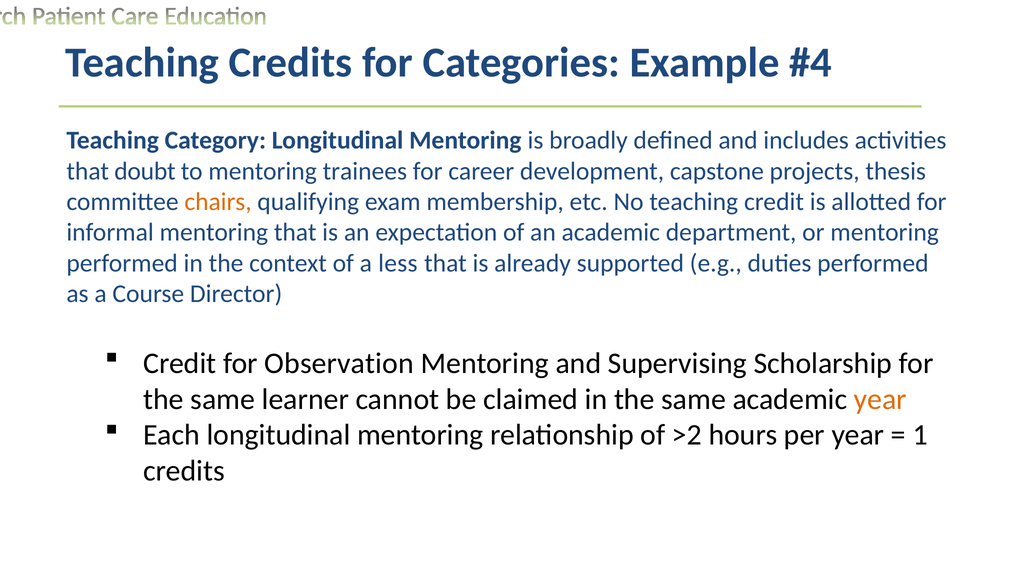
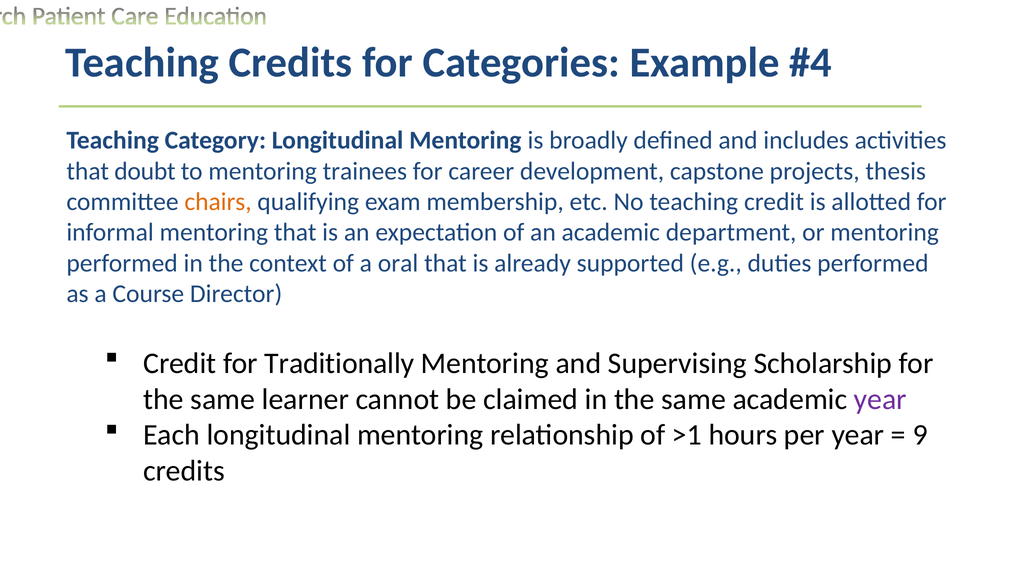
less: less -> oral (398, 263)
Observation: Observation -> Traditionally (339, 363)
year colour: orange -> purple (880, 399)
>2: >2 -> >1 (687, 435)
1: 1 -> 9 (920, 435)
